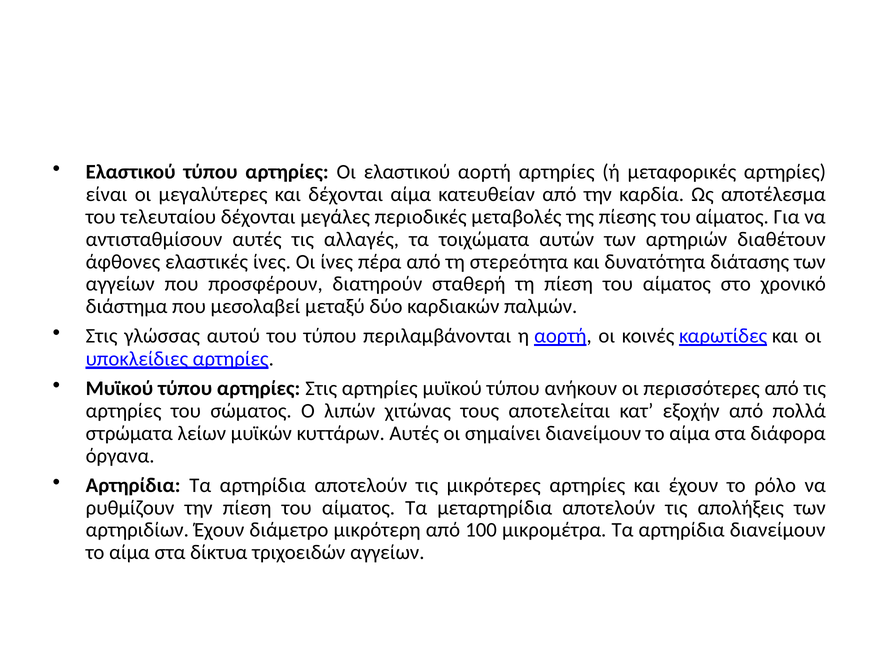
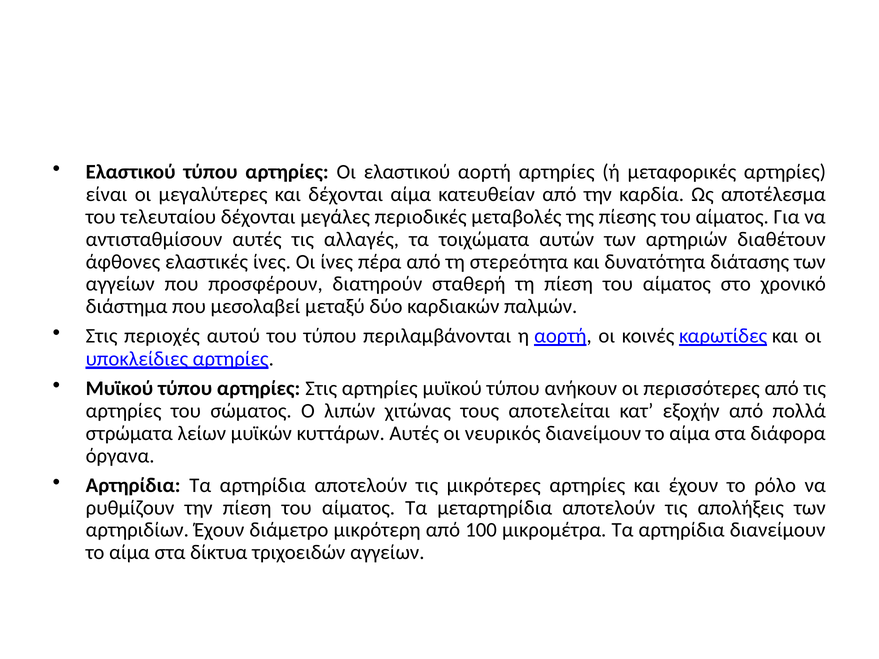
γλώσσας: γλώσσας -> περιοχές (162, 336)
σημαίνει: σημαίνει -> νευρικός (503, 434)
